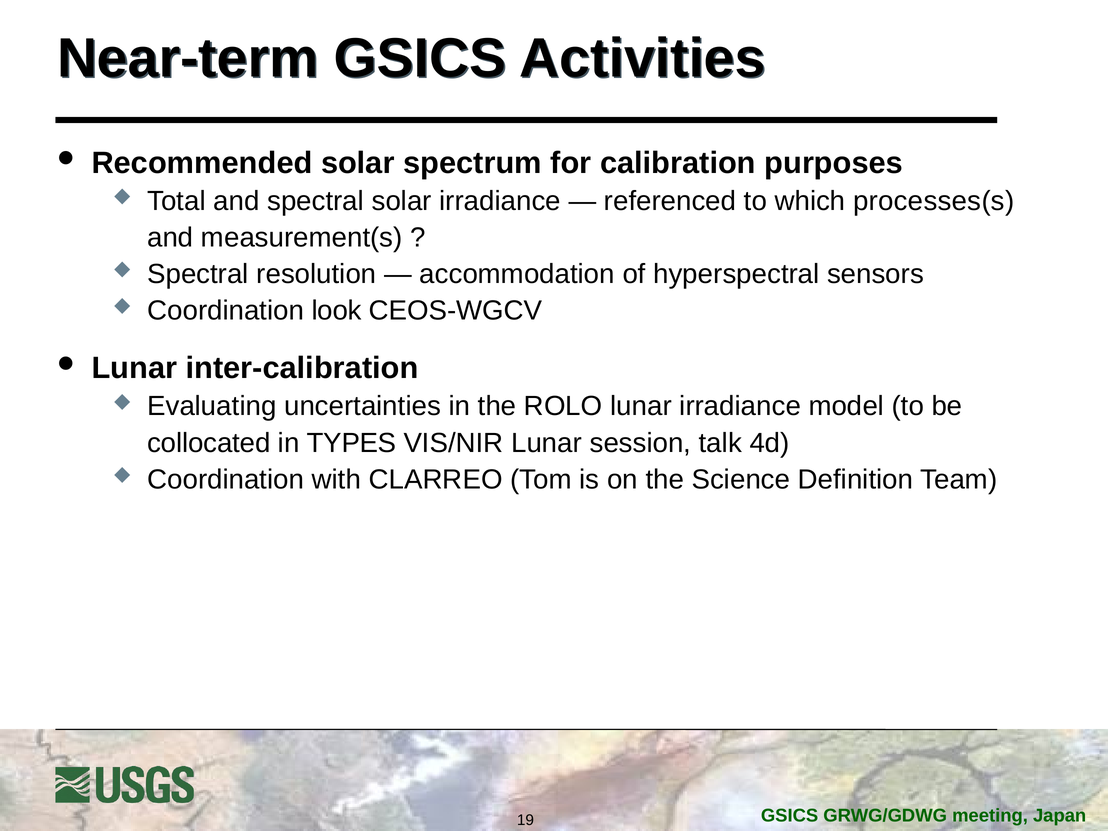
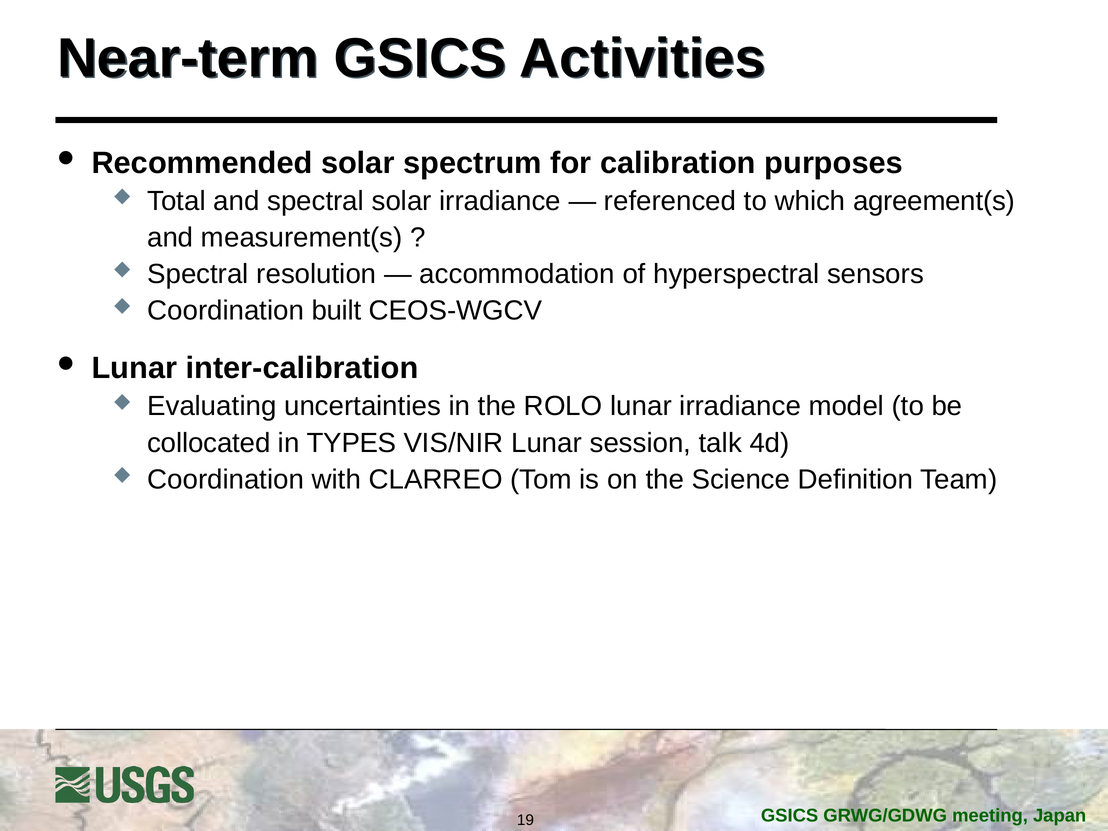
processes(s: processes(s -> agreement(s (934, 201)
look: look -> built (337, 311)
